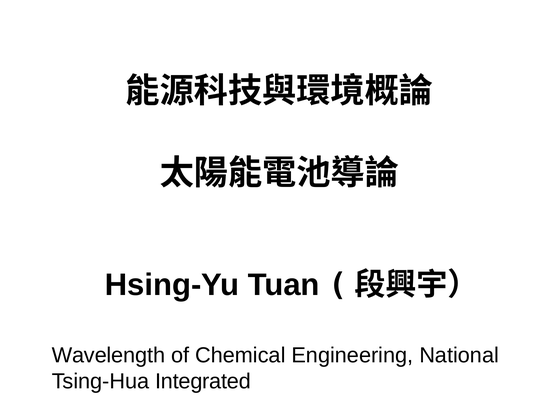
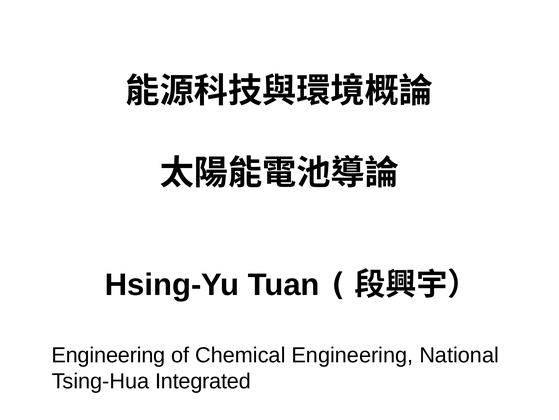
Wavelength: Wavelength -> Engineering (108, 355)
